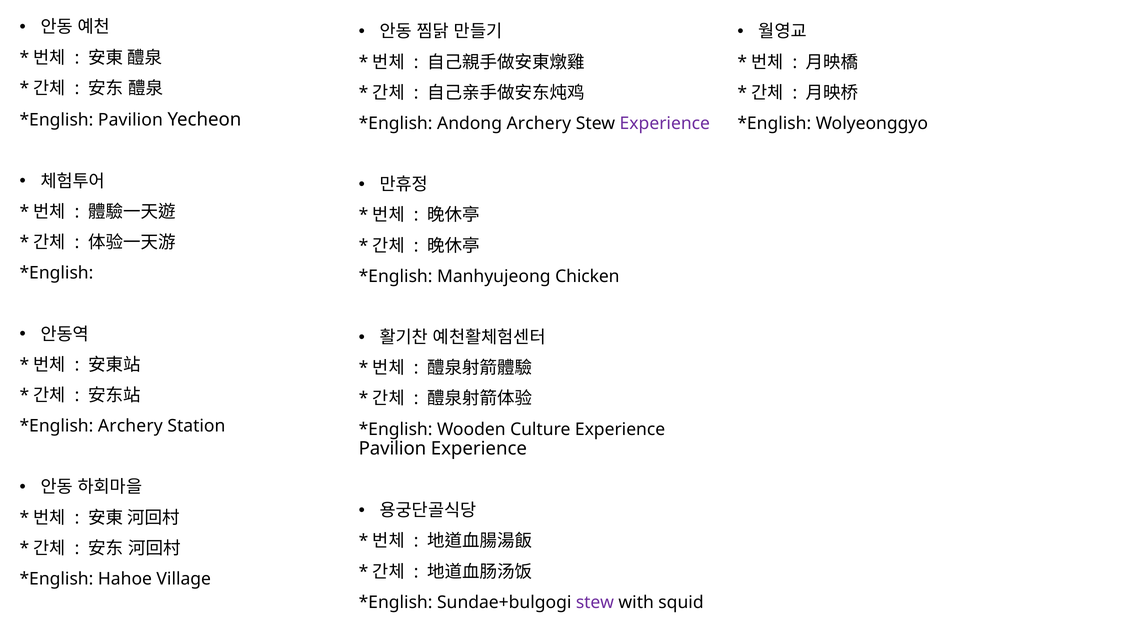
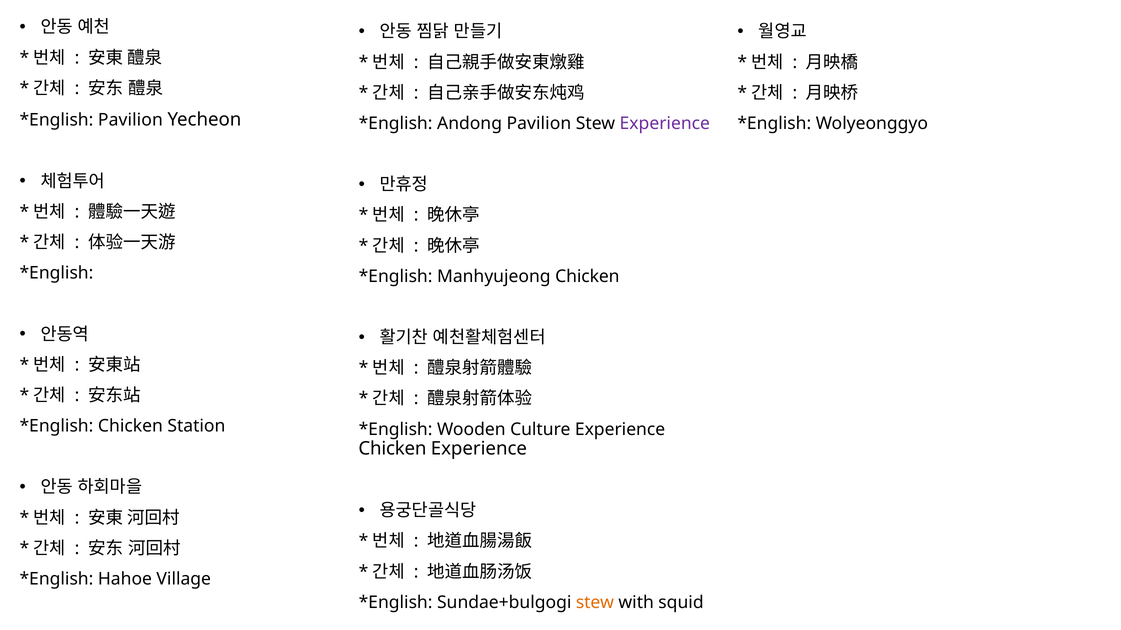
Andong Archery: Archery -> Pavilion (539, 124)
Archery: Archery -> Chicken (130, 426)
Pavilion: Pavilion -> Chicken (392, 449)
stew colour: purple -> orange (595, 603)
